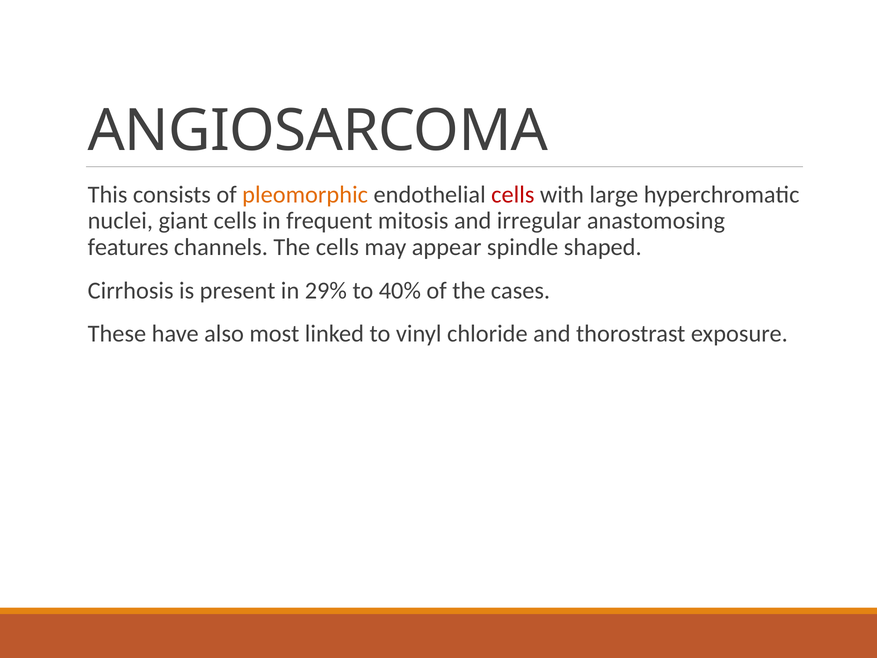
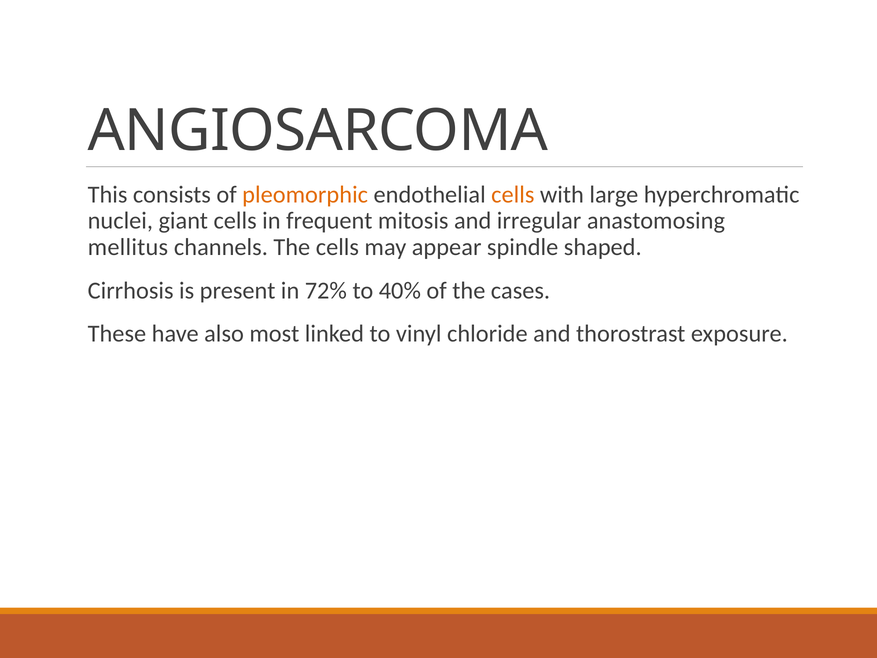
cells colour: red -> orange (513, 194)
features: features -> mellitus (128, 247)
29%: 29% -> 72% (326, 290)
